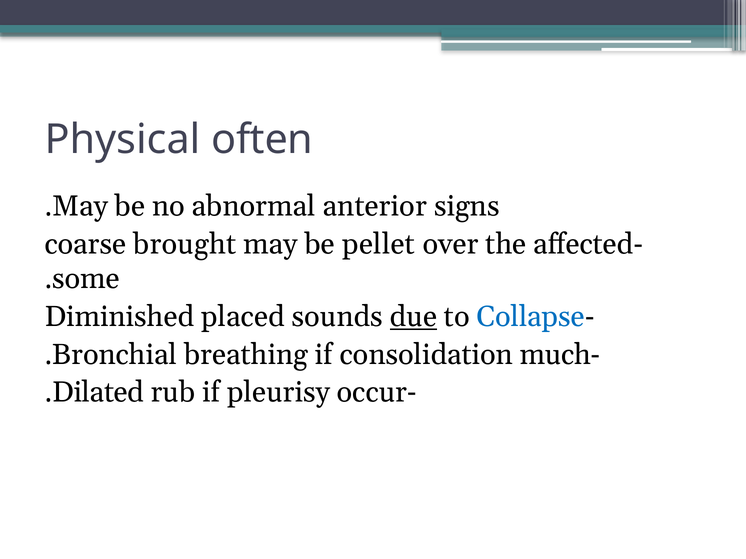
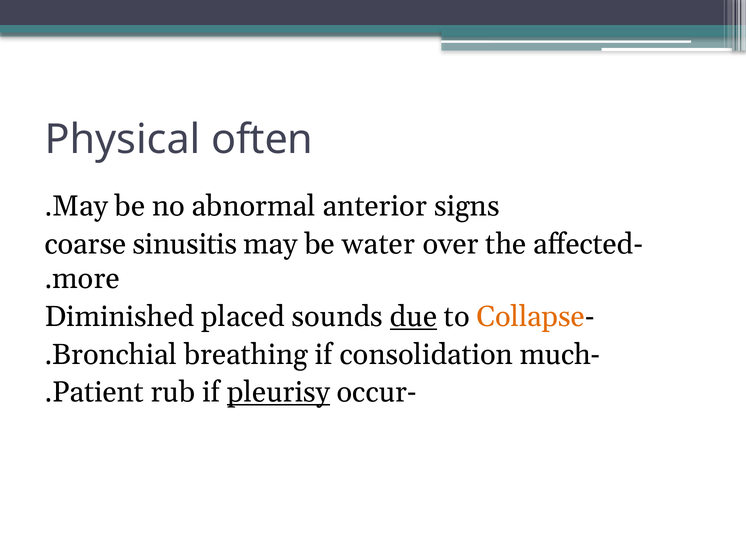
brought: brought -> sinusitis (185, 244)
pellet: pellet -> water (379, 244)
some: some -> more (86, 279)
Collapse colour: blue -> orange (531, 317)
Dilated: Dilated -> Patient (98, 393)
pleurisy underline: none -> present (279, 393)
